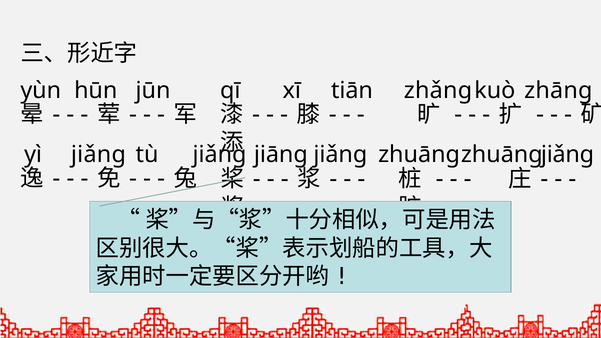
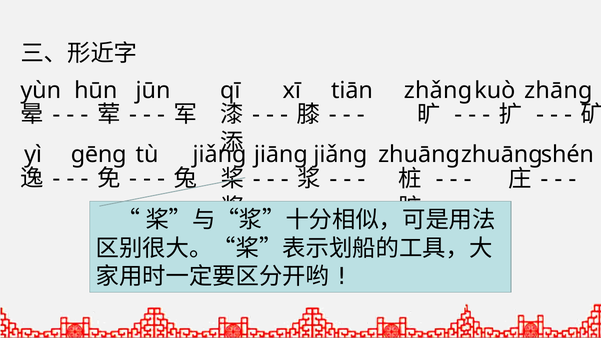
jiǎng: jiǎng -> gēng (99, 154)
jiǎng: jiǎng -> shén (567, 154)
